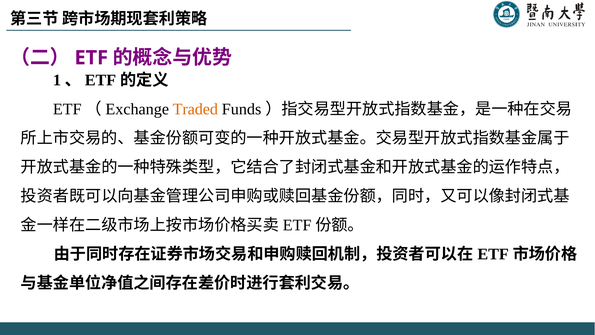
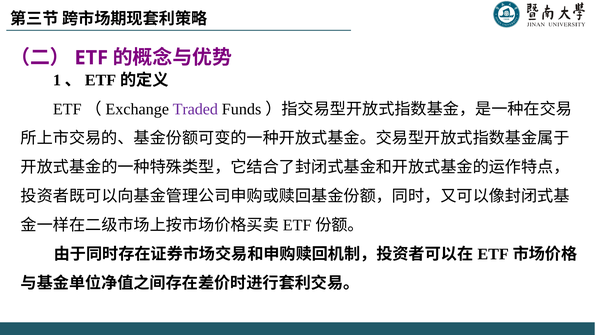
Traded colour: orange -> purple (195, 109)
